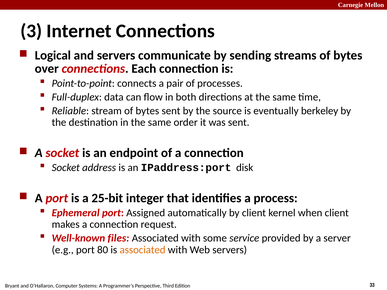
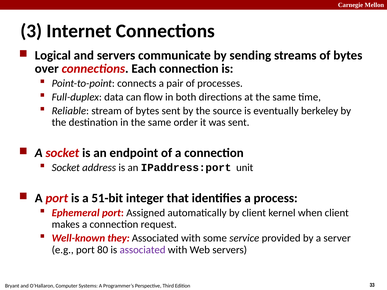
disk: disk -> unit (245, 168)
25-bit: 25-bit -> 51-bit (107, 198)
files: files -> they (119, 238)
associated colour: orange -> purple (143, 250)
